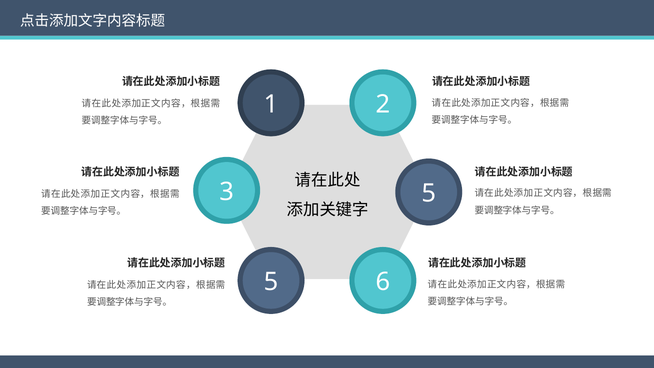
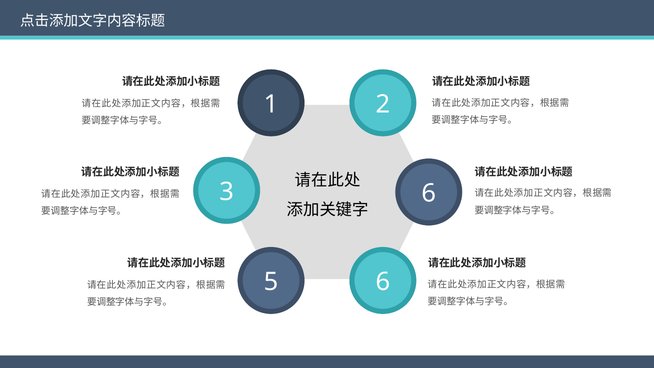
3 5: 5 -> 6 (429, 193)
